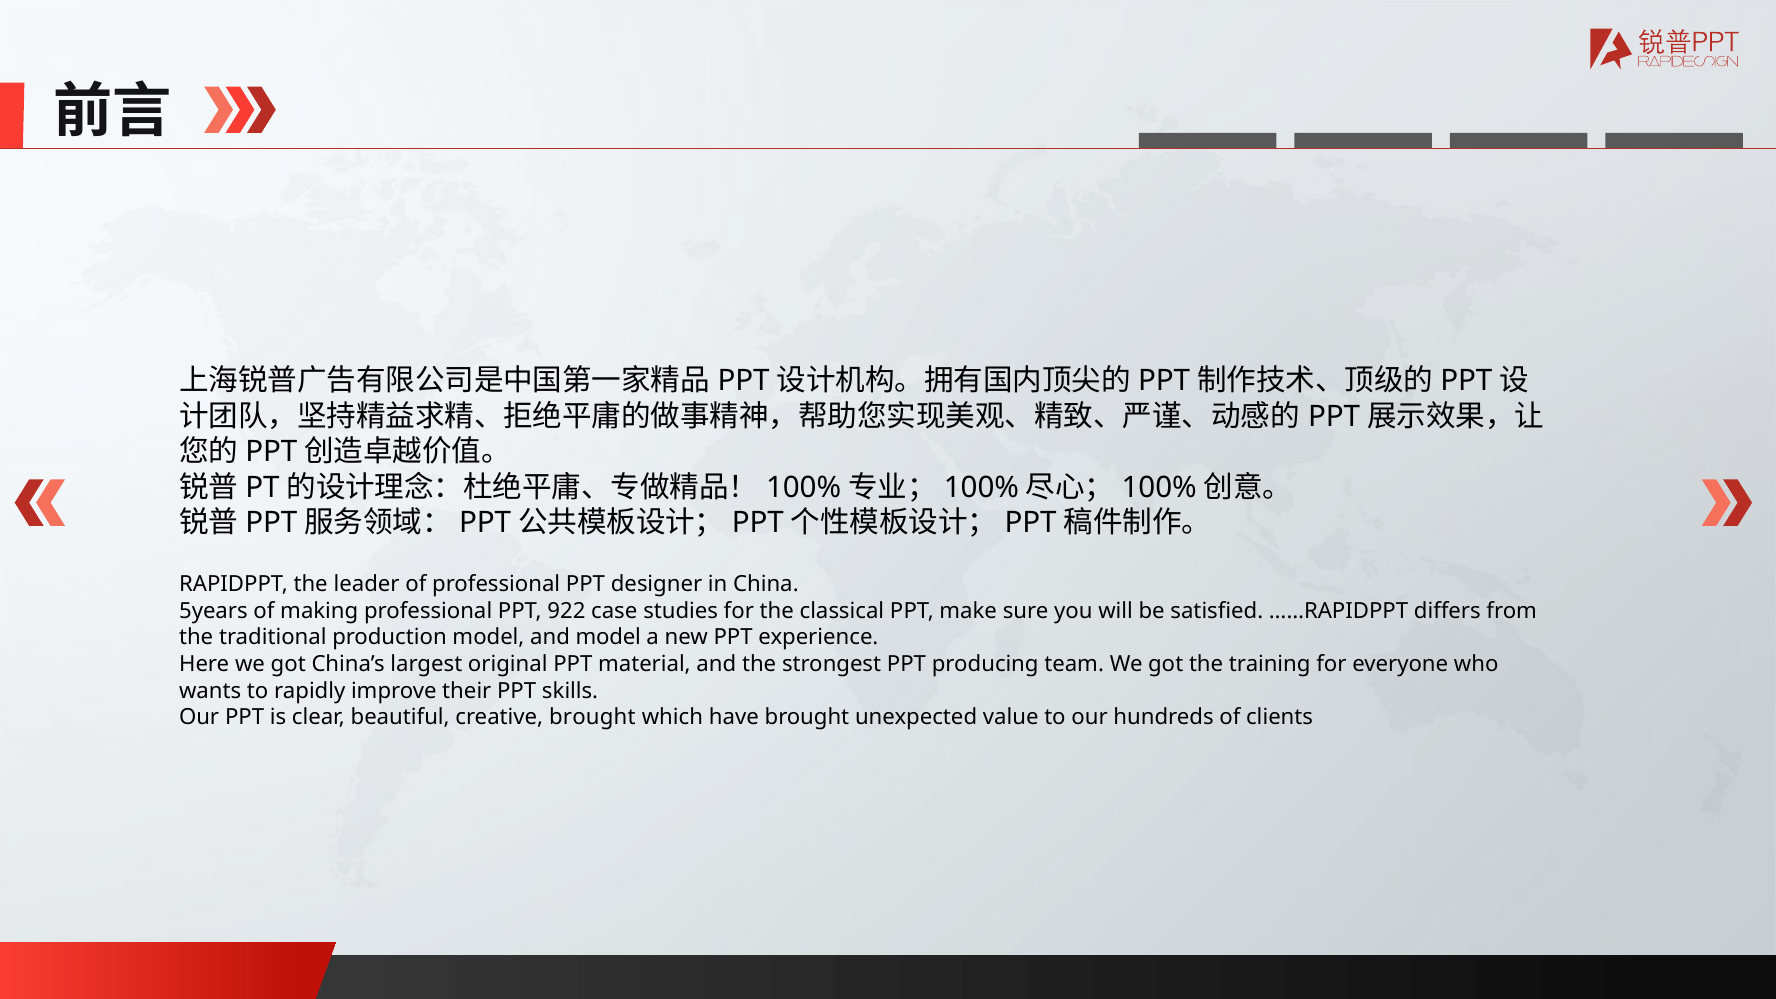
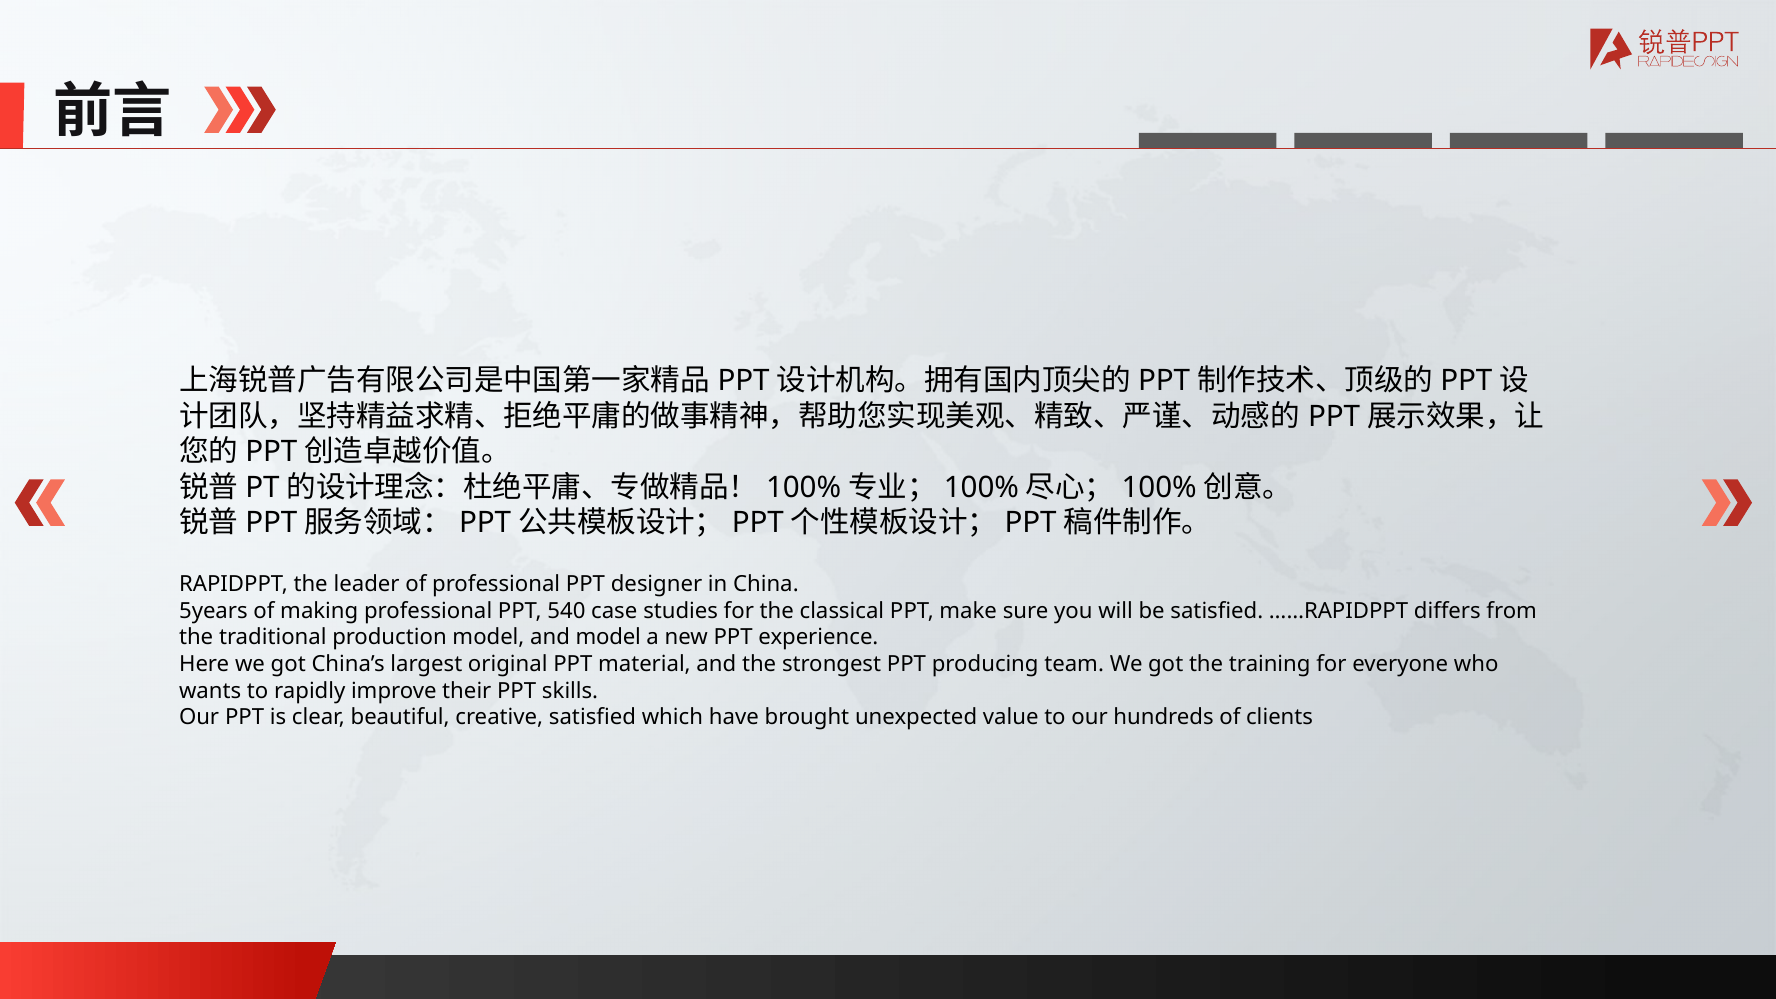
922: 922 -> 540 (566, 611)
creative brought: brought -> satisfied (592, 717)
